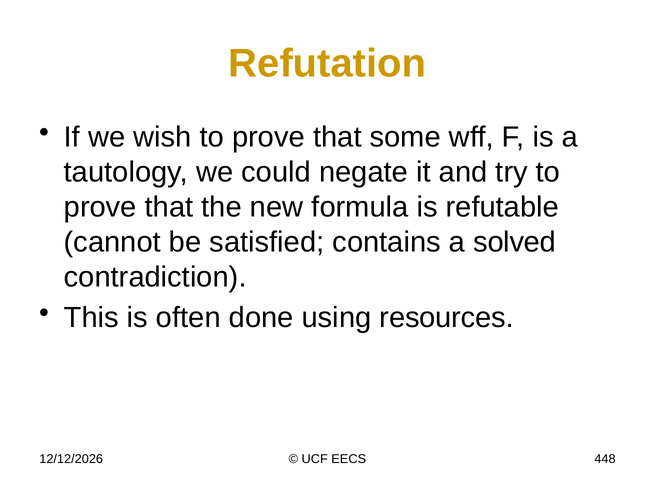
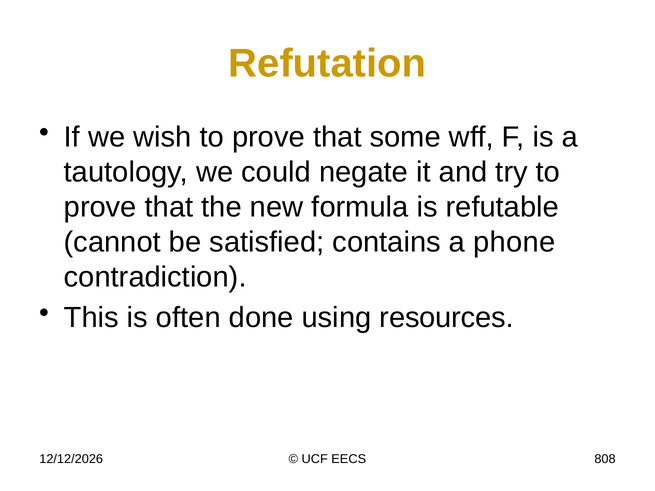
solved: solved -> phone (514, 242)
448: 448 -> 808 (605, 459)
